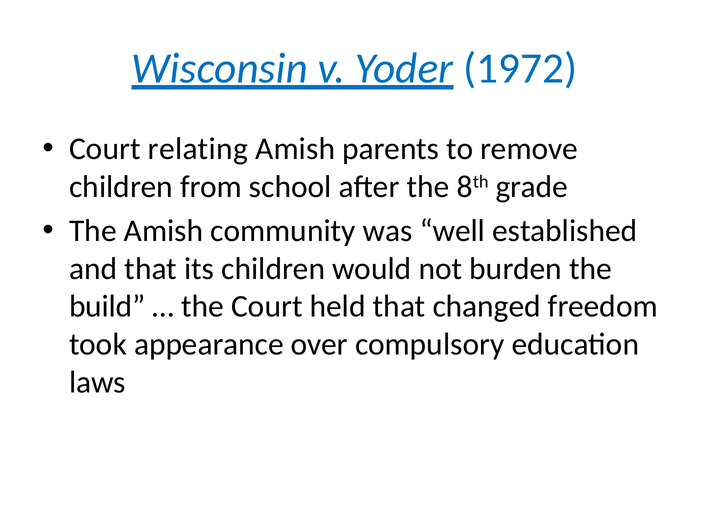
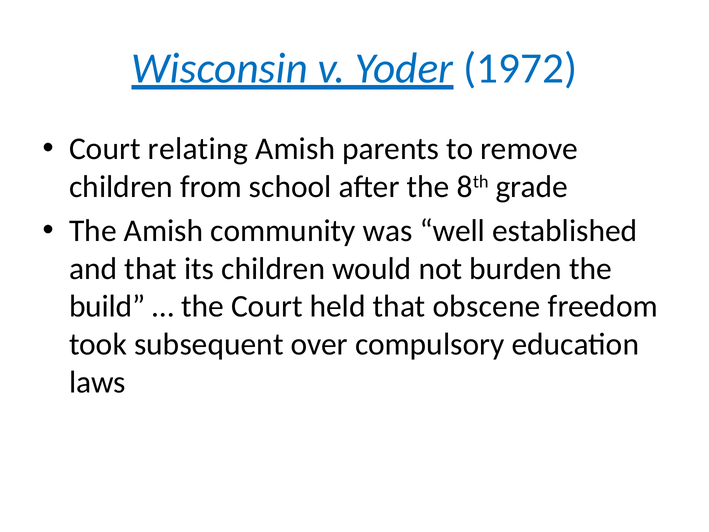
changed: changed -> obscene (487, 306)
appearance: appearance -> subsequent (209, 344)
